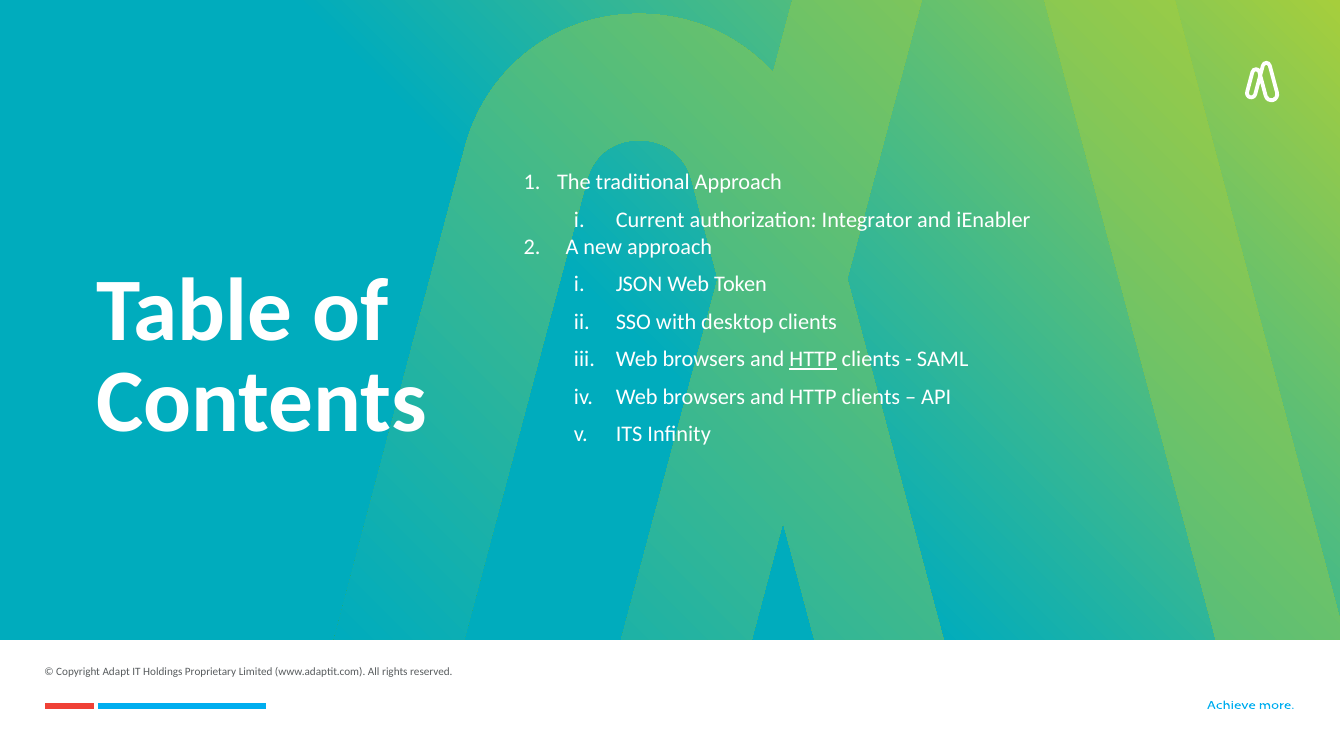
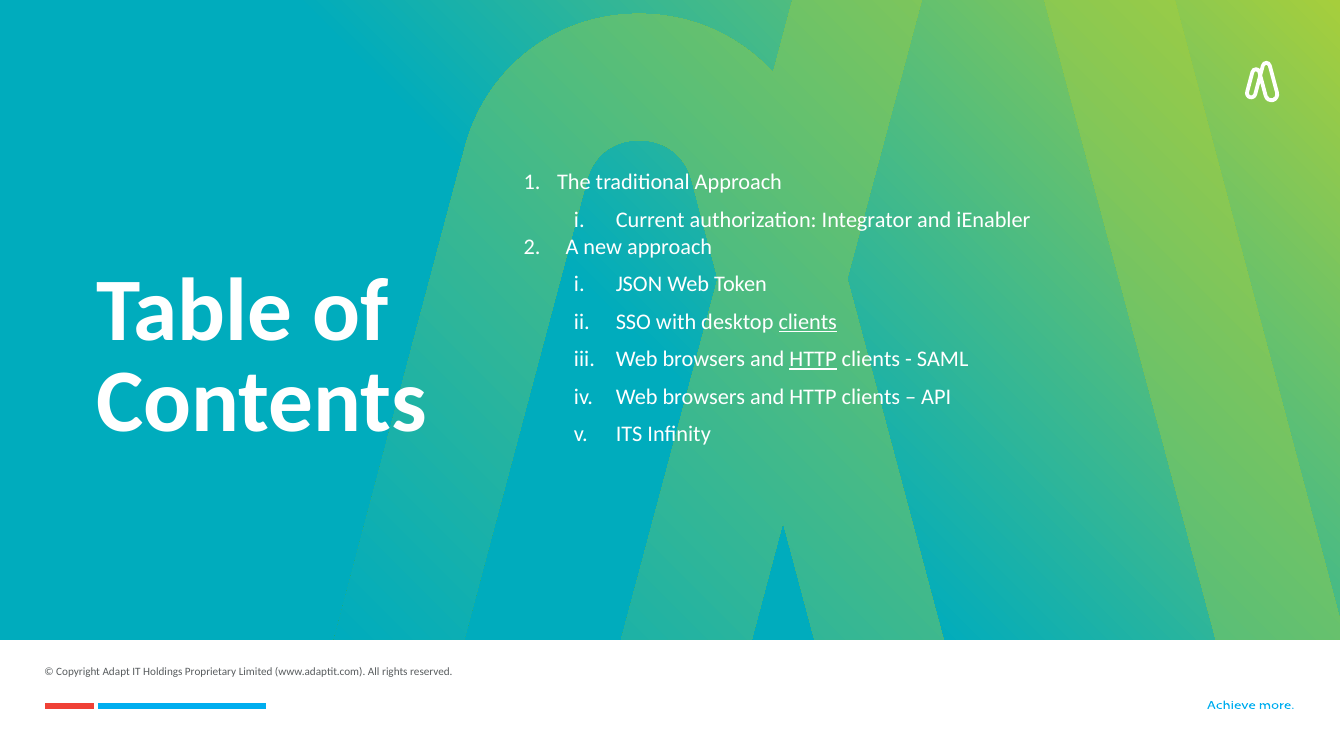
clients underline: none -> present (808, 322)
